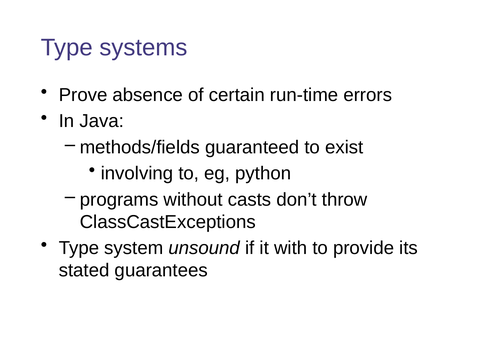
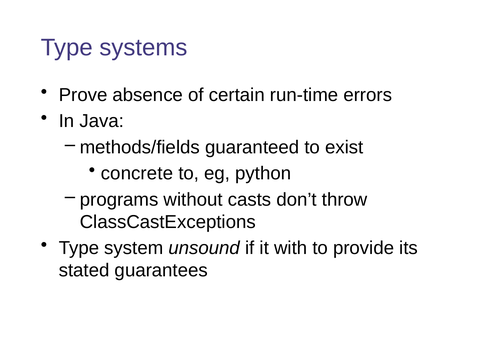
involving: involving -> concrete (137, 173)
